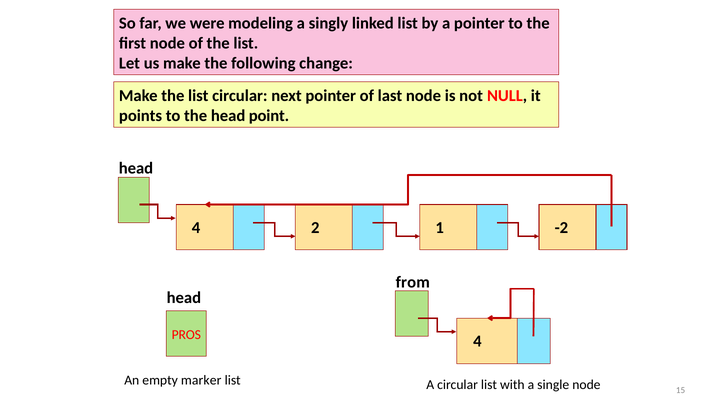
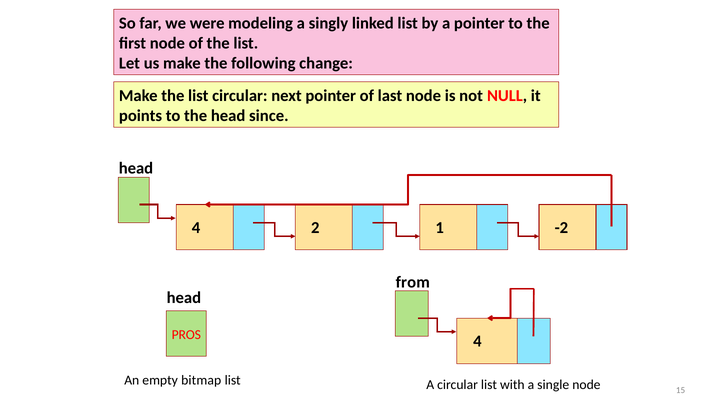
point: point -> since (269, 116)
marker: marker -> bitmap (201, 380)
